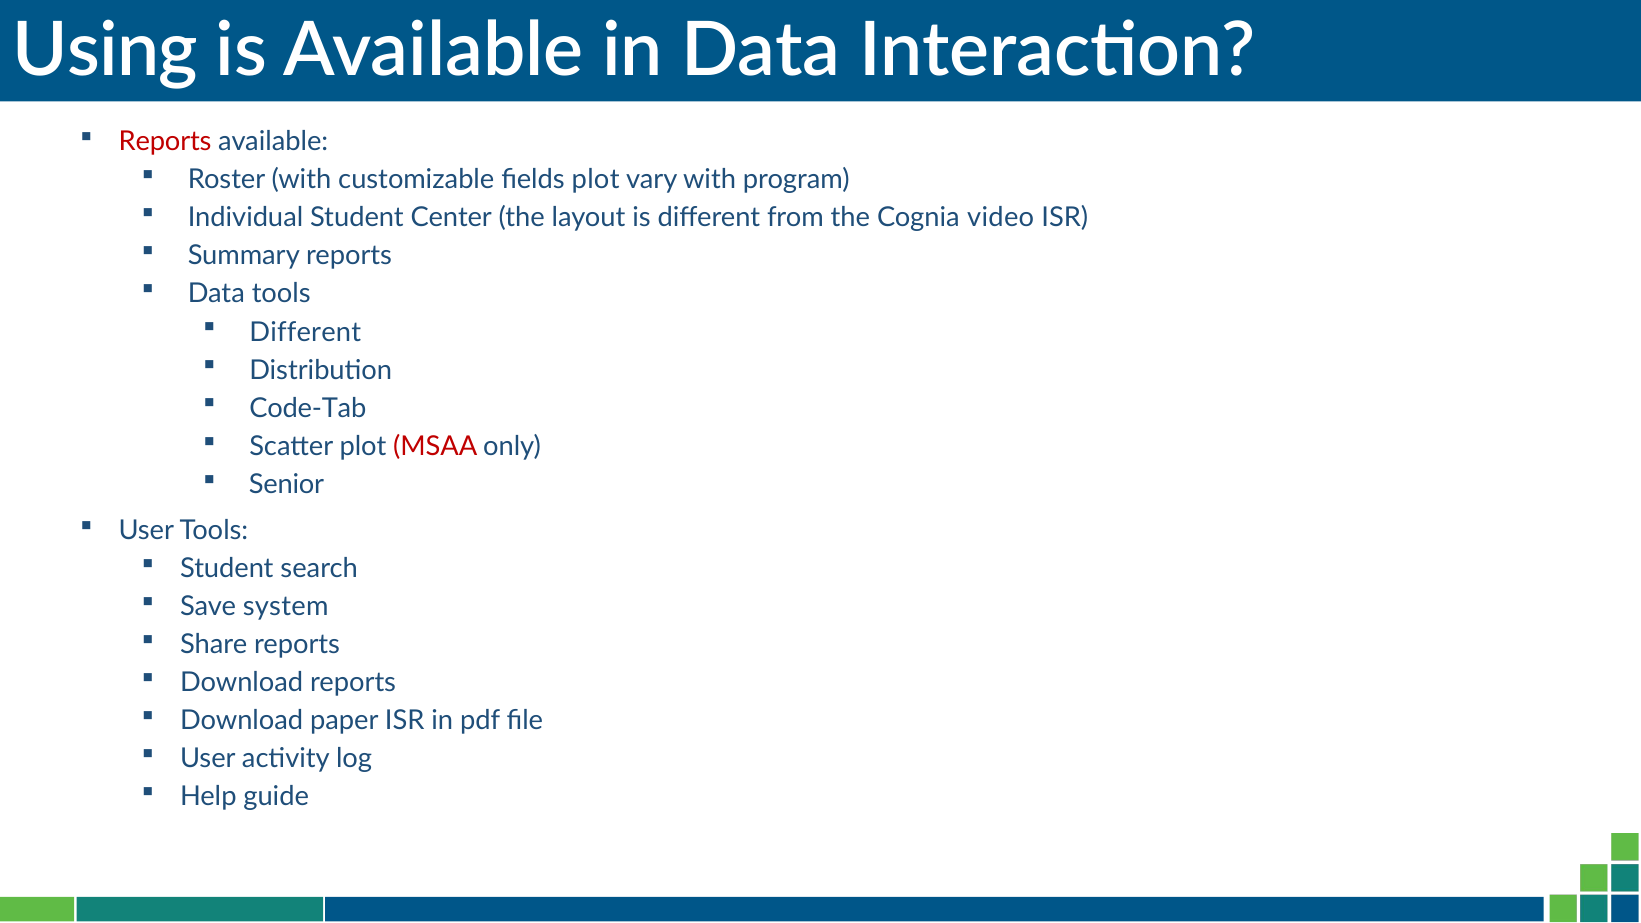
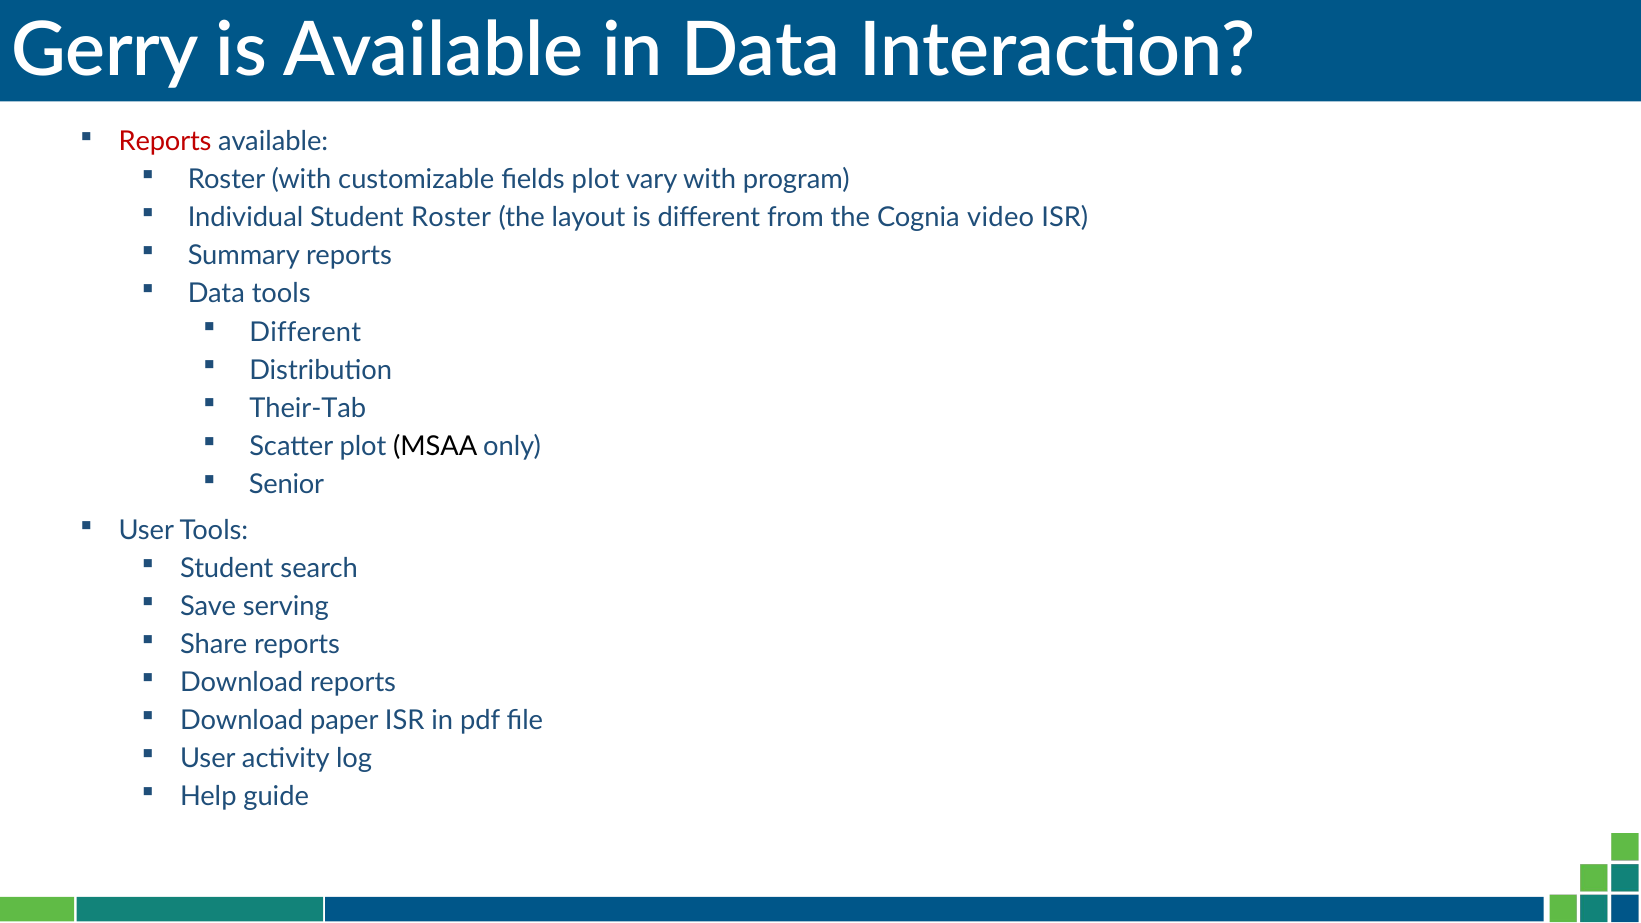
Using: Using -> Gerry (105, 50)
Student Center: Center -> Roster (451, 218)
Code-Tab: Code-Tab -> Their-Tab (308, 408)
MSAA colour: red -> black (435, 446)
system: system -> serving (286, 607)
